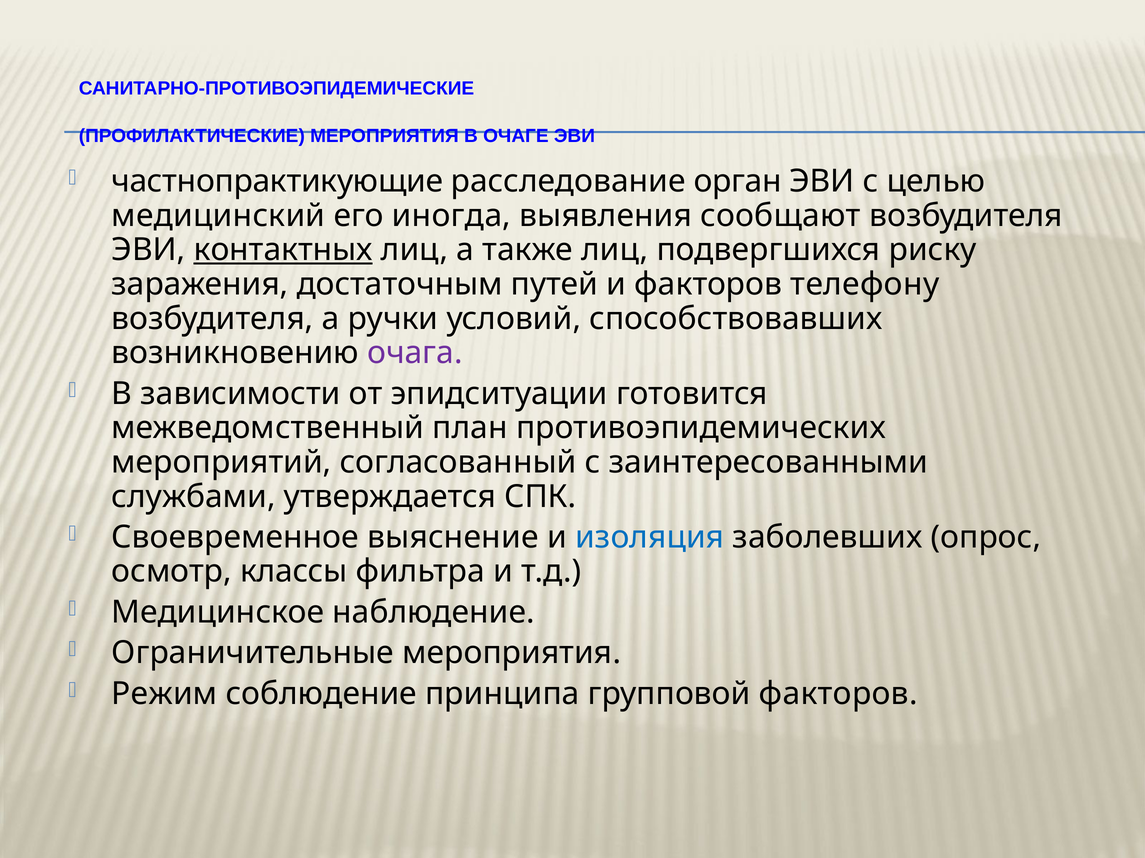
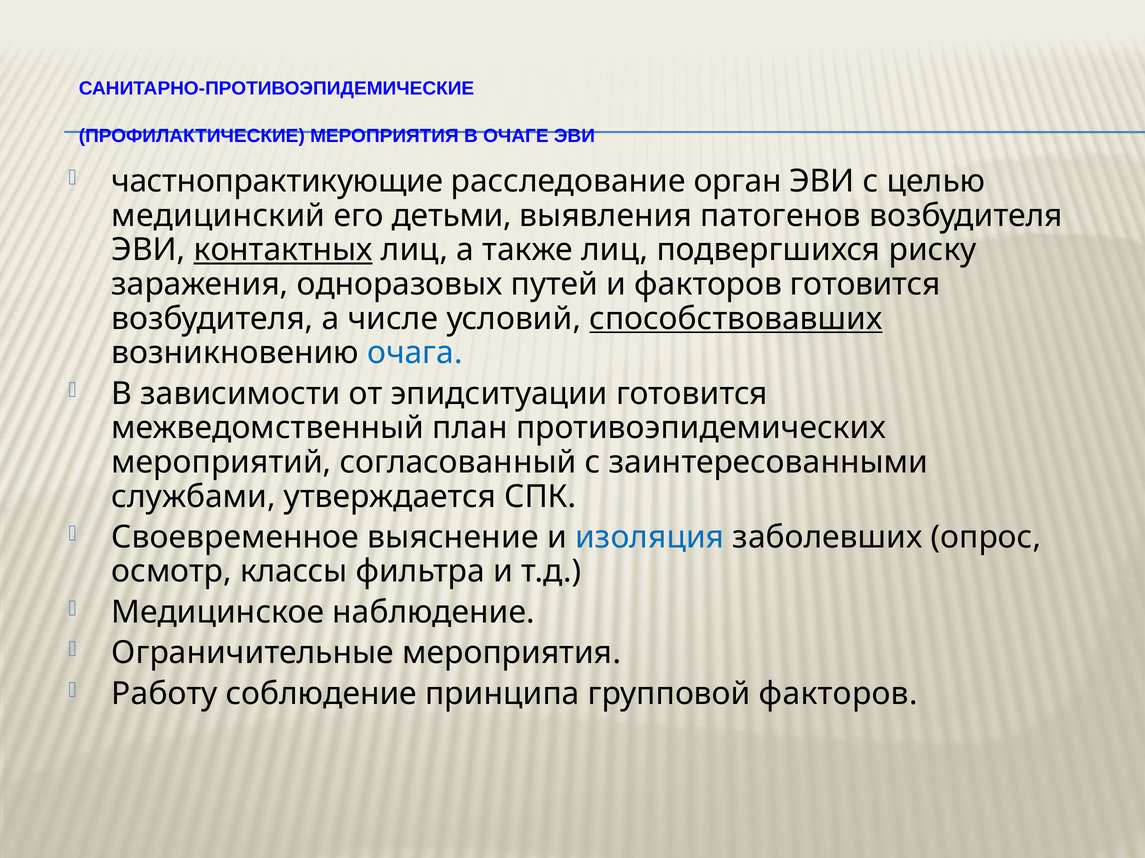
иногда: иногда -> детьми (452, 216)
сообщают: сообщают -> патогенов (780, 216)
достаточным: достаточным -> одноразовых (400, 284)
факторов телефону: телефону -> готовится (865, 284)
ручки: ручки -> числе (393, 319)
способствовавших underline: none -> present (736, 319)
очага colour: purple -> blue (415, 353)
Режим: Режим -> Работу (165, 694)
